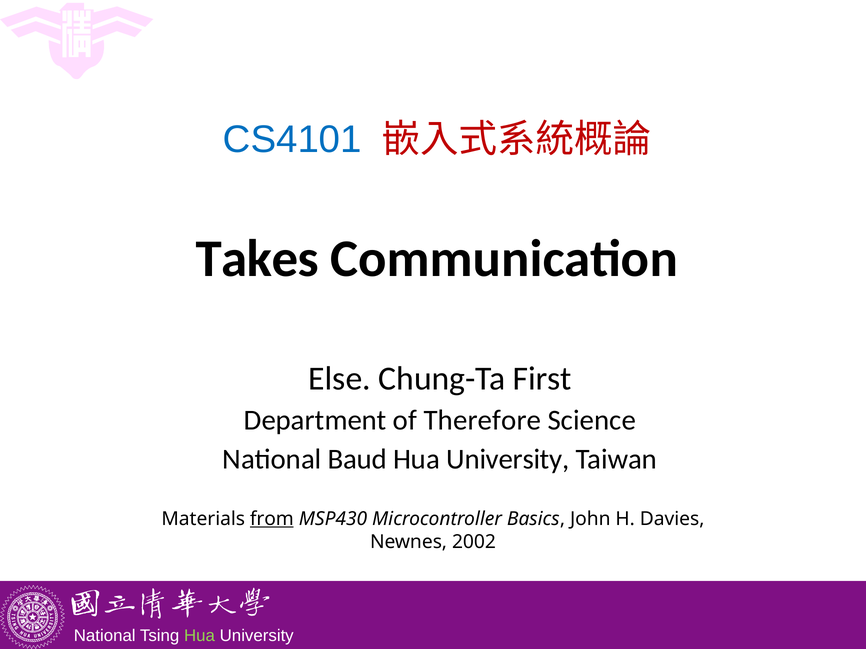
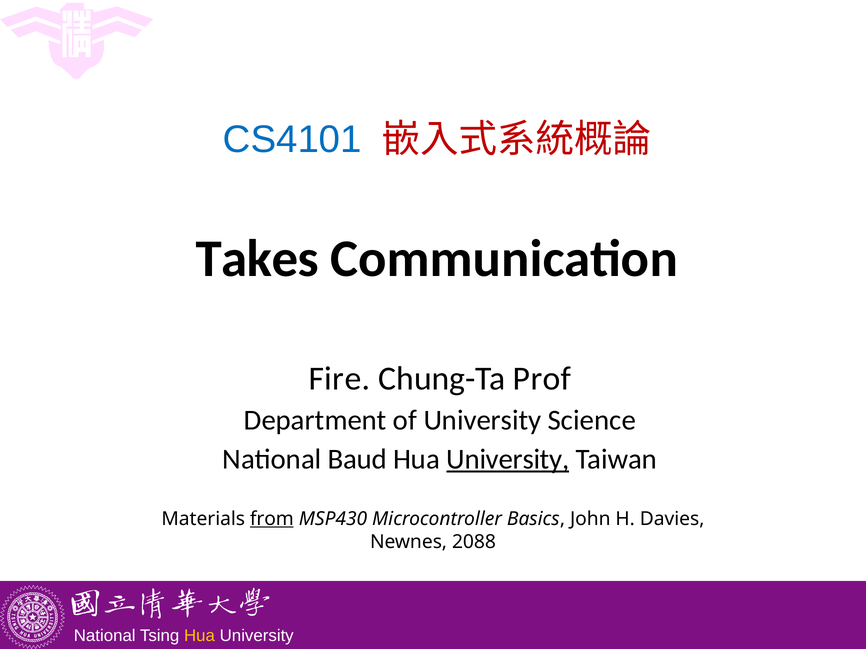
Else: Else -> Fire (339, 379)
First: First -> Prof (542, 379)
of Therefore: Therefore -> University (482, 420)
University underline: none -> present (508, 459)
2002: 2002 -> 2088 (474, 542)
Hua colour: light green -> yellow (199, 636)
